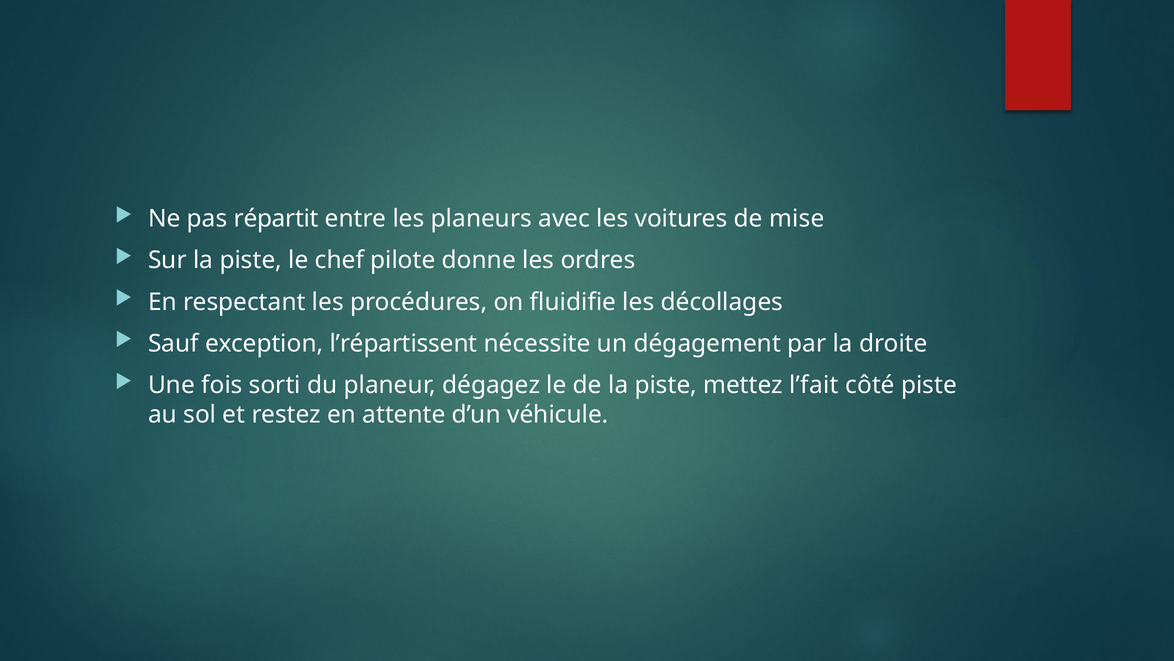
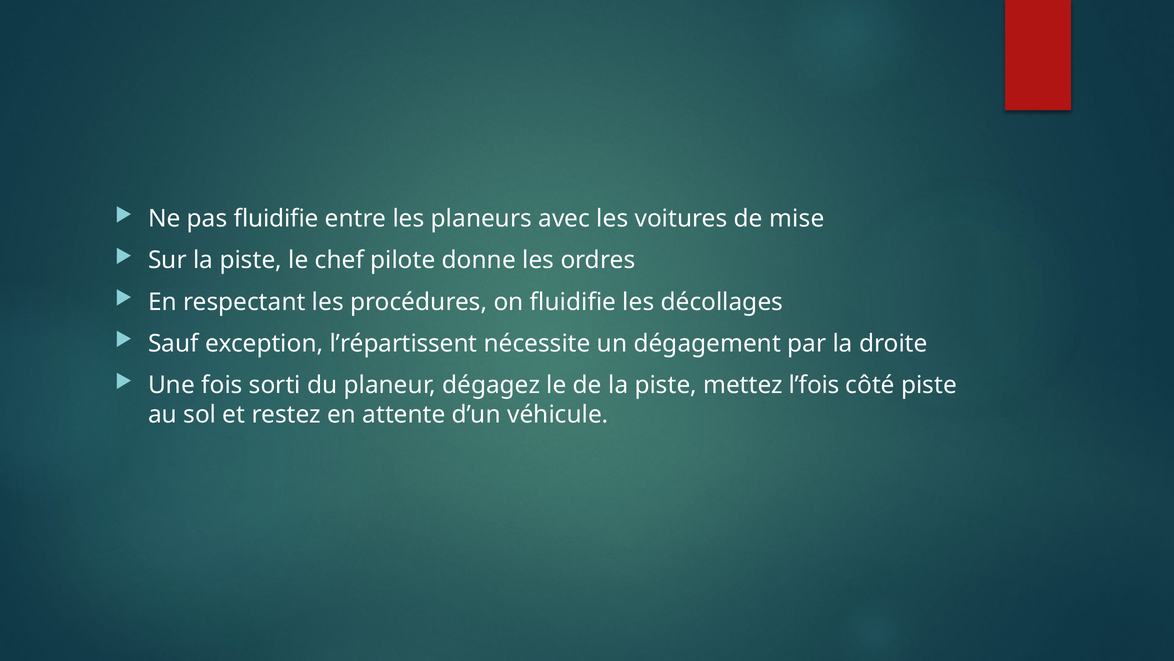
pas répartit: répartit -> fluidifie (276, 218)
l’fait: l’fait -> l’fois (814, 385)
